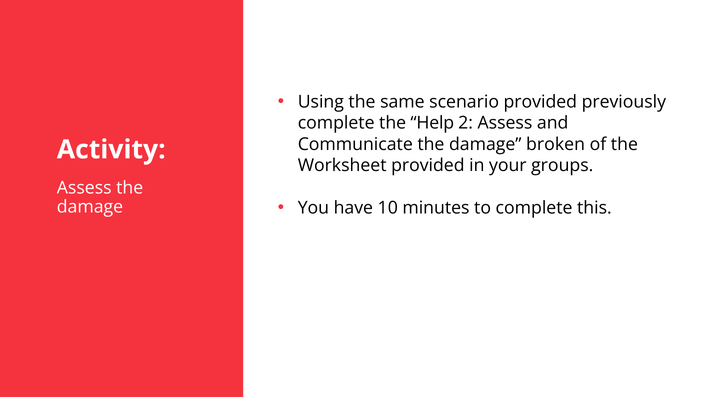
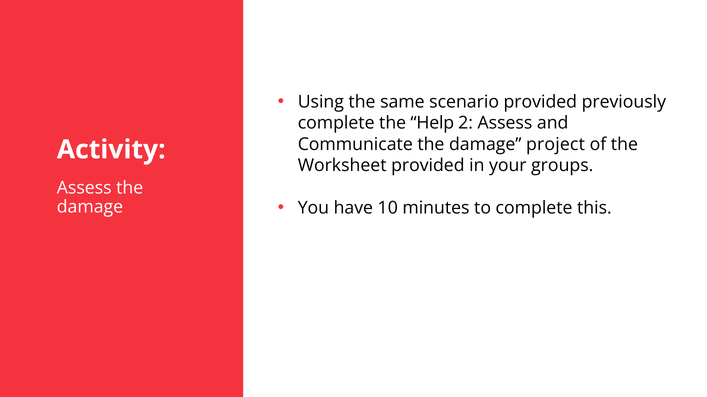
broken: broken -> project (556, 144)
